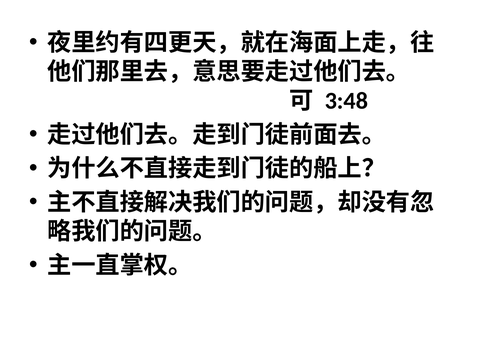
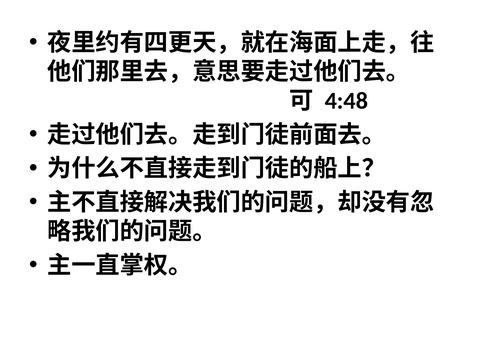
3:48: 3:48 -> 4:48 (346, 101)
